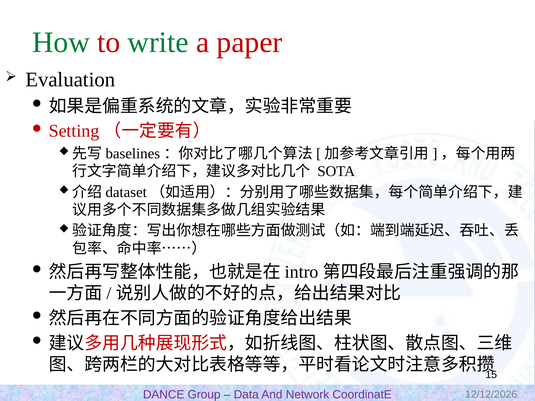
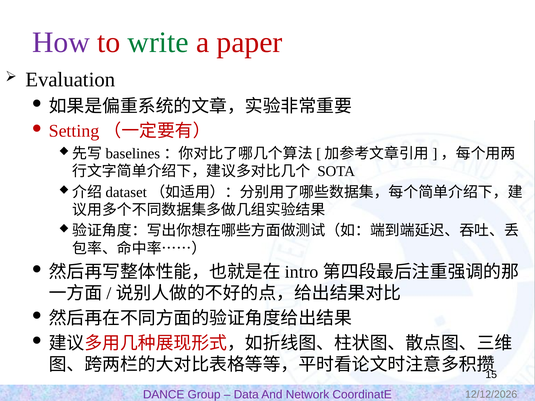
How colour: green -> purple (61, 42)
